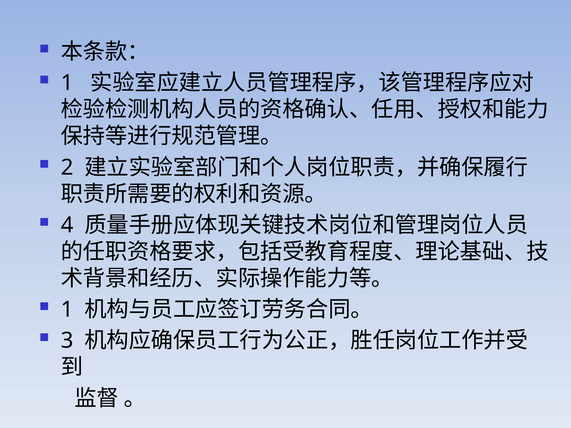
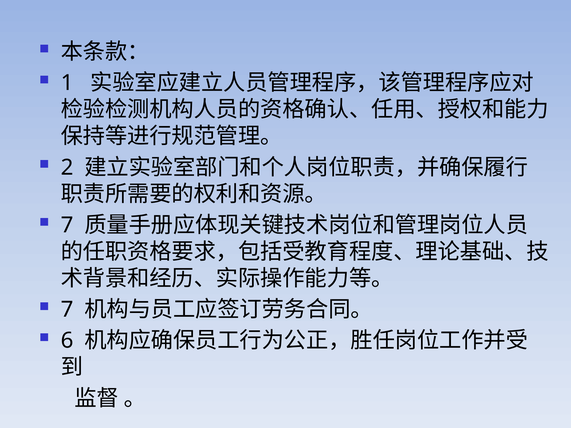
4: 4 -> 7 (67, 225)
1: 1 -> 7 (67, 310)
3: 3 -> 6 (67, 341)
